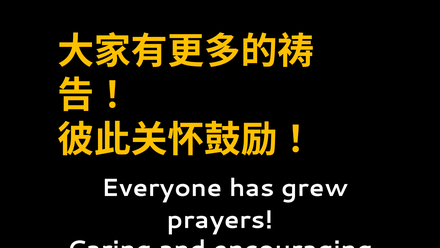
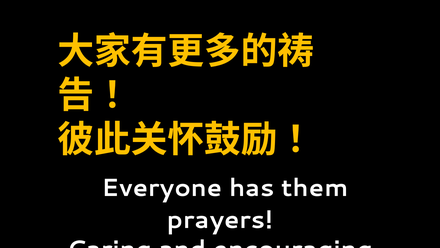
grew: grew -> them (315, 188)
